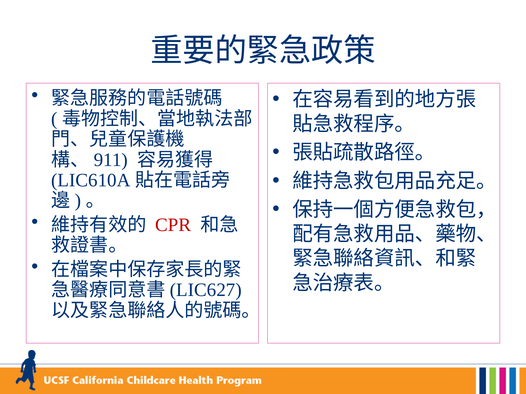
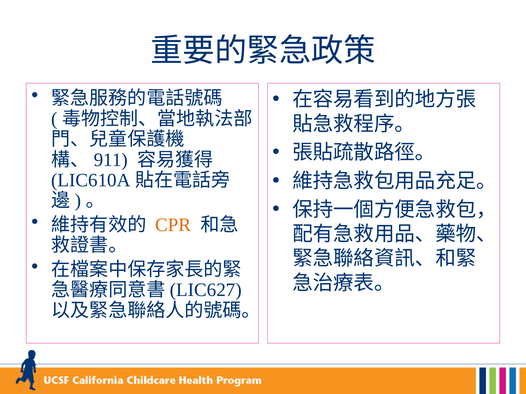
CPR colour: red -> orange (173, 225)
